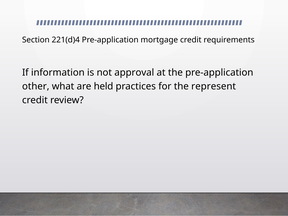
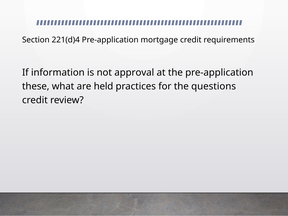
other: other -> these (36, 86)
represent: represent -> questions (214, 86)
